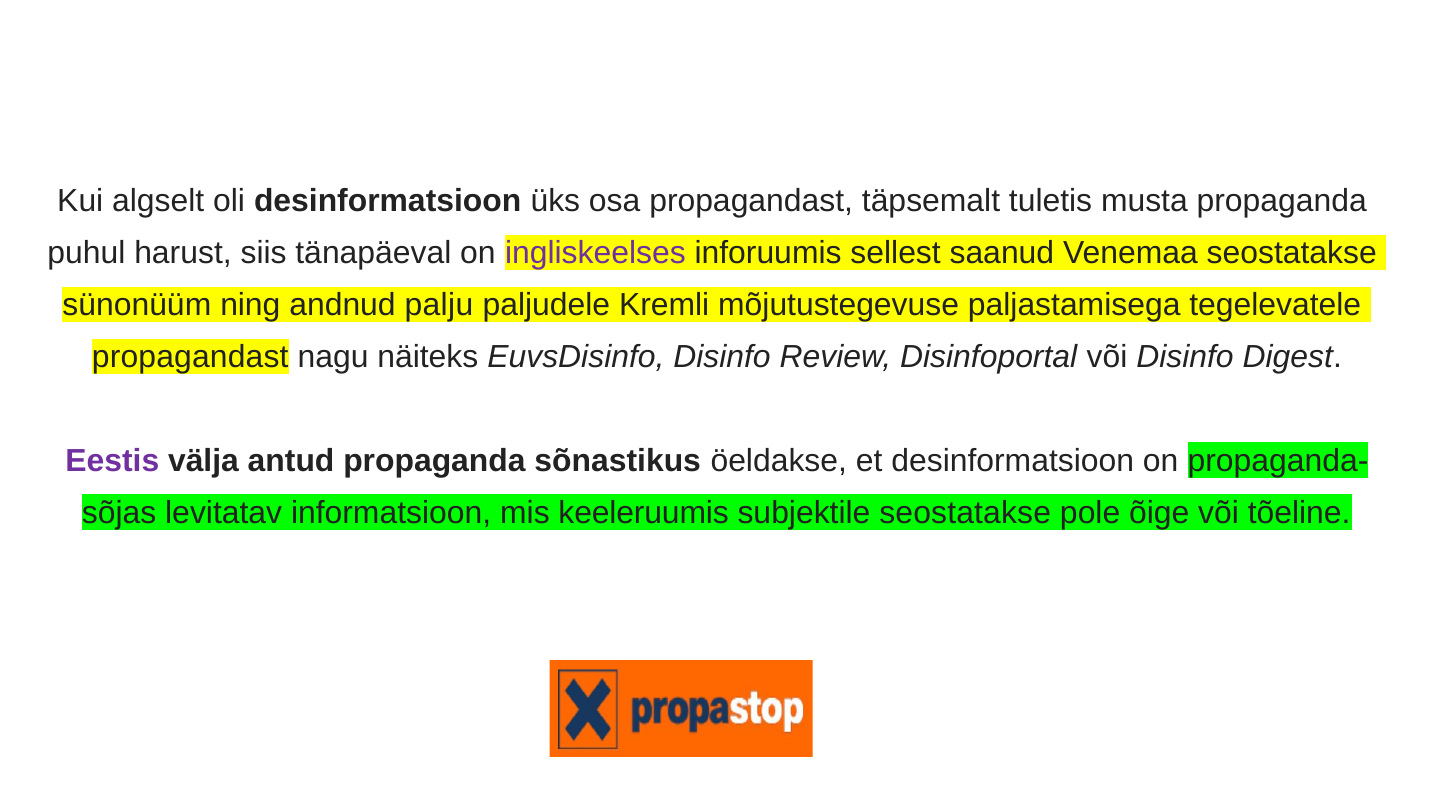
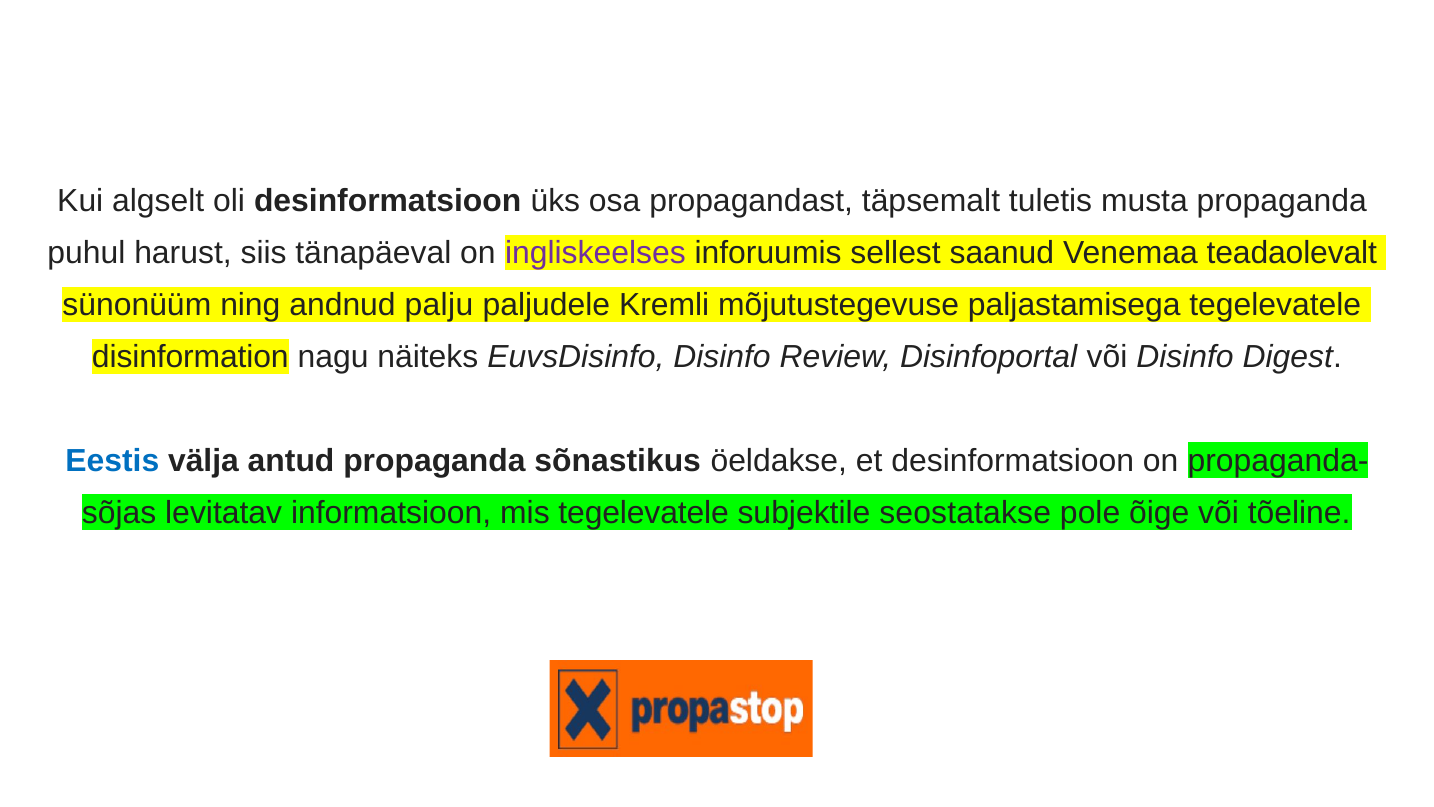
Venemaa seostatakse: seostatakse -> teadaolevalt (1292, 253)
propagandast: propagandast -> disinformation (190, 357)
Eestis colour: purple -> blue (112, 461)
mis keeleruumis: keeleruumis -> tegelevatele (644, 513)
